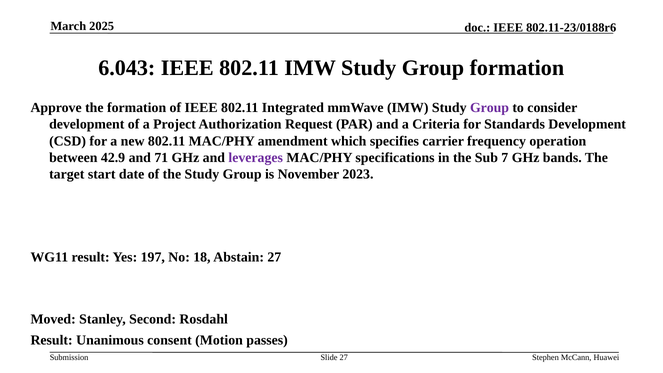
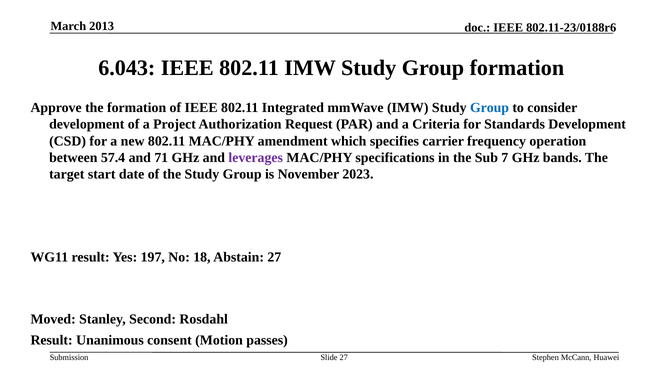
2025: 2025 -> 2013 (102, 26)
Group colour: purple -> blue (489, 108)
42.9: 42.9 -> 57.4 (113, 158)
